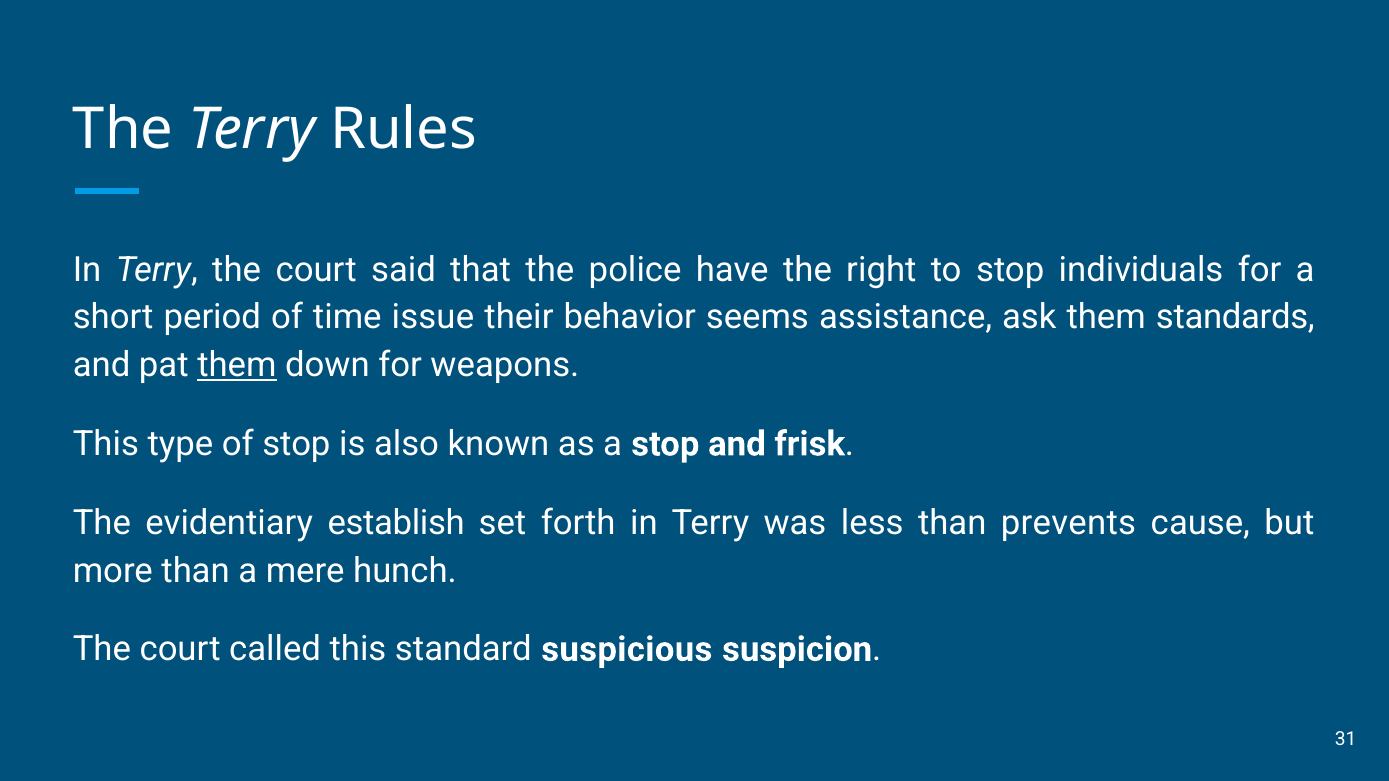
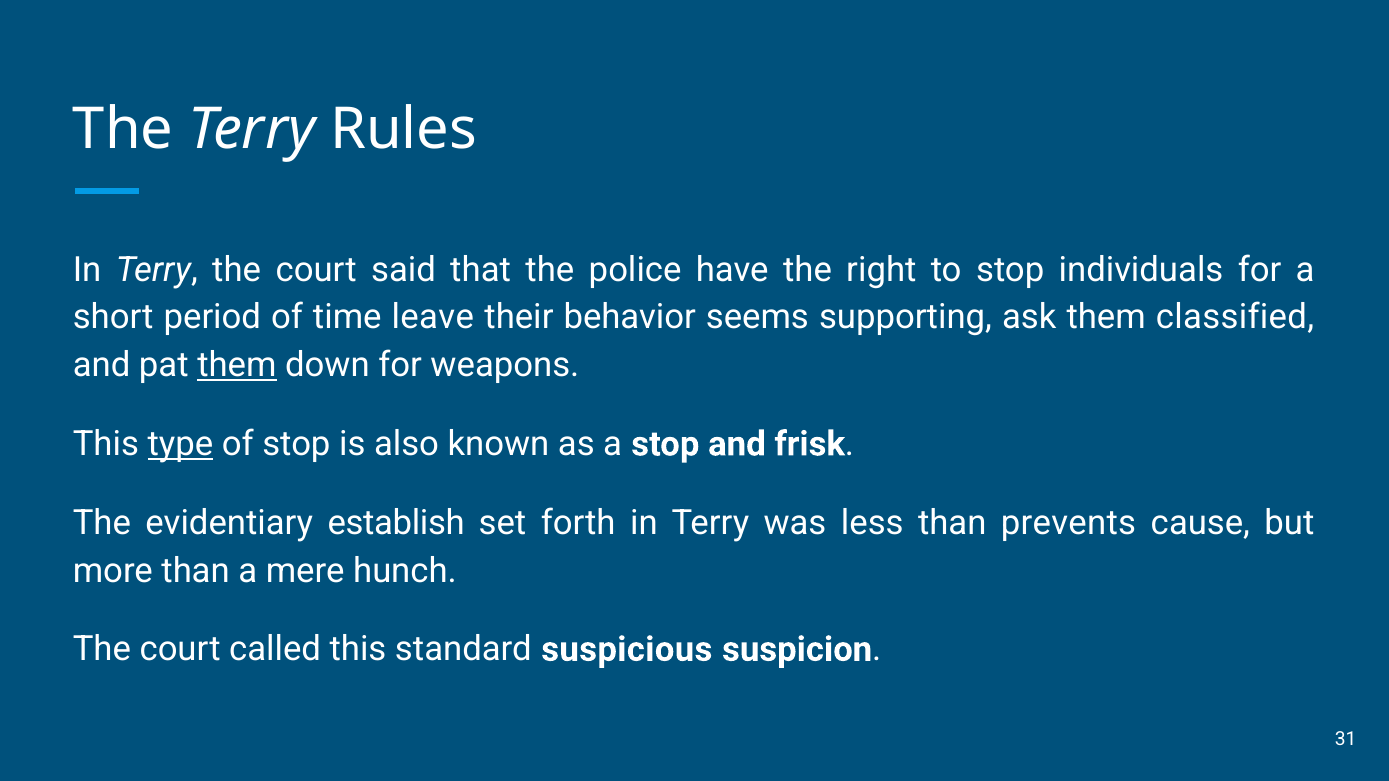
issue: issue -> leave (433, 318)
assistance: assistance -> supporting (906, 318)
standards: standards -> classified (1235, 318)
type underline: none -> present (180, 444)
